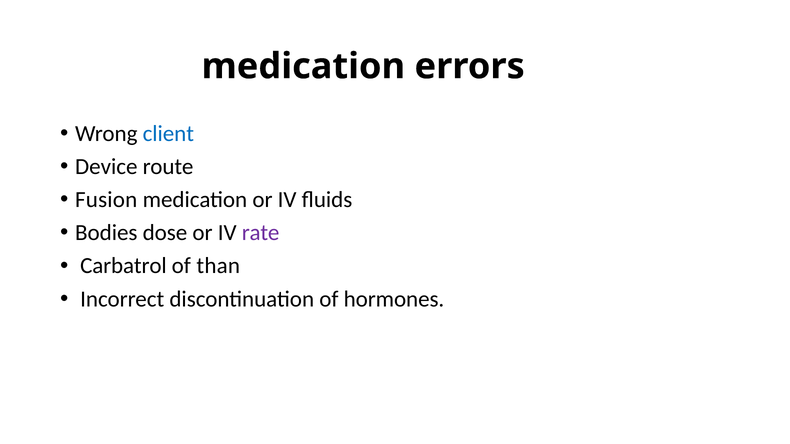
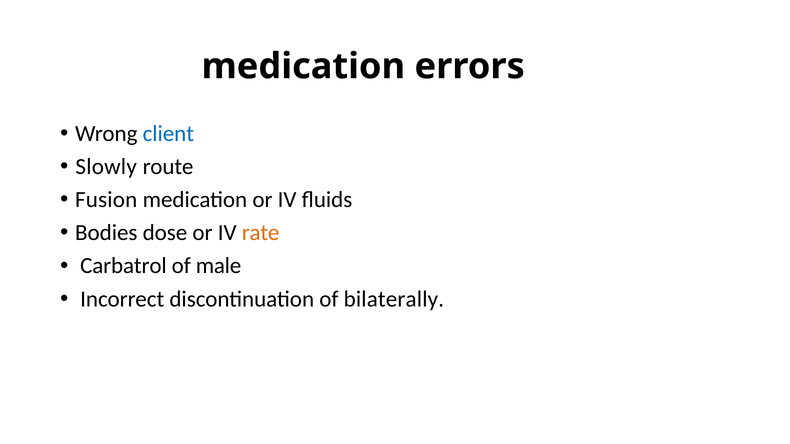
Device: Device -> Slowly (106, 167)
rate colour: purple -> orange (261, 233)
than: than -> male (218, 266)
hormones: hormones -> bilaterally (394, 299)
